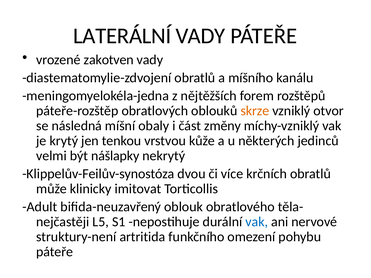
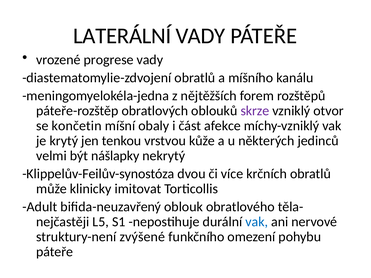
zakotven: zakotven -> progrese (109, 60)
skrze colour: orange -> purple (255, 111)
následná: následná -> končetin (77, 126)
změny: změny -> afekce (222, 126)
artritida: artritida -> zvýšené (142, 237)
